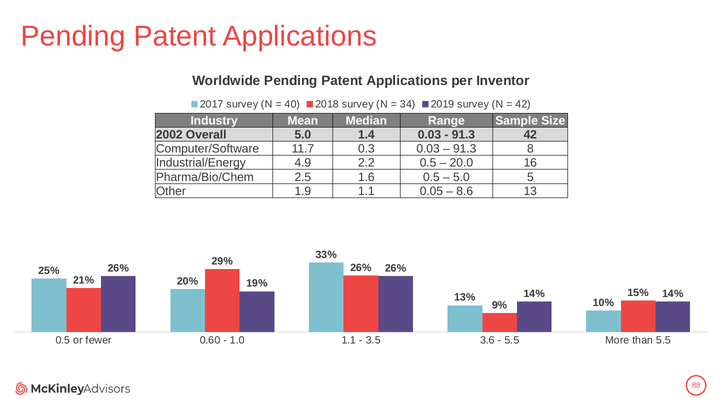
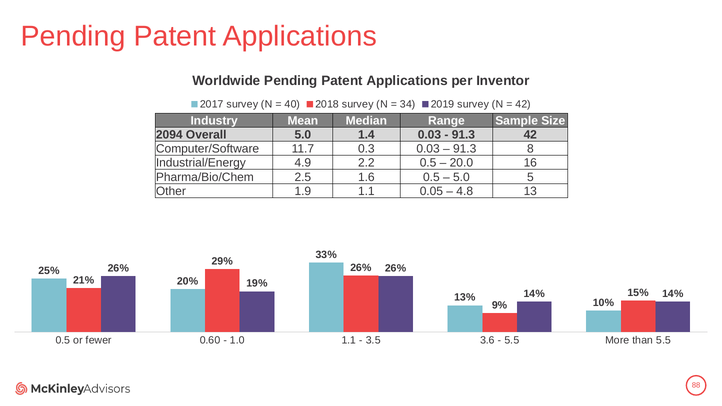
2002: 2002 -> 2094 (169, 135)
8.6: 8.6 -> 4.8 (465, 191)
